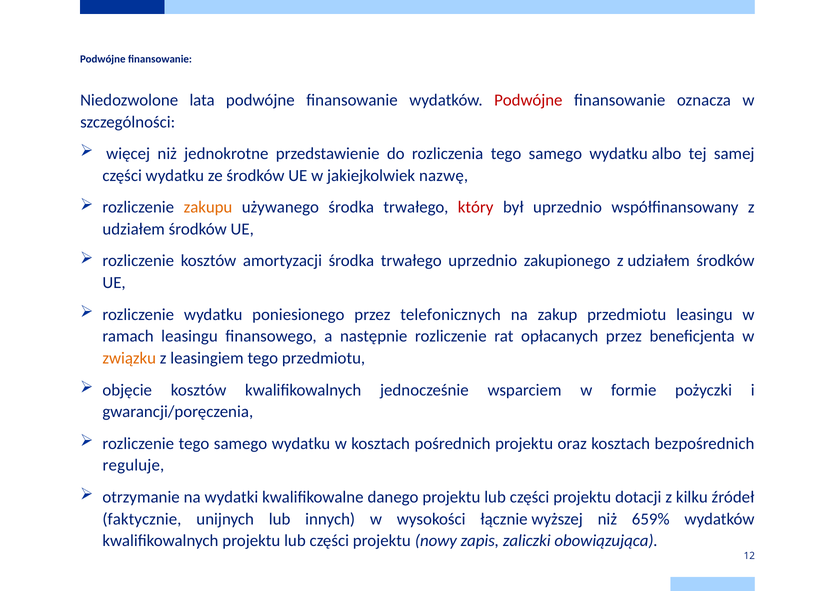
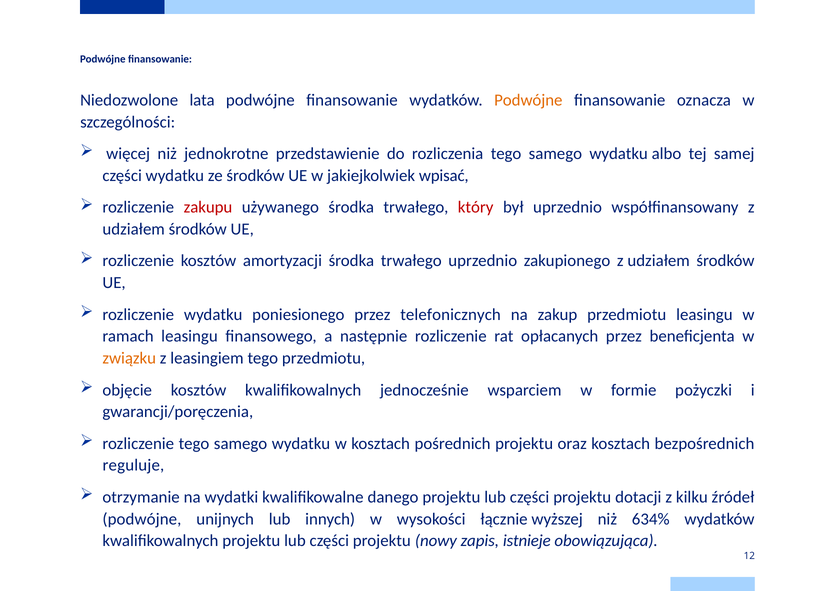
Podwójne colour: red -> orange (528, 100)
nazwę: nazwę -> wpisać (444, 175)
zakupu colour: orange -> red (208, 207)
faktycznie: faktycznie -> podwójne (142, 518)
659%: 659% -> 634% (651, 518)
zaliczki: zaliczki -> istnieje (527, 540)
